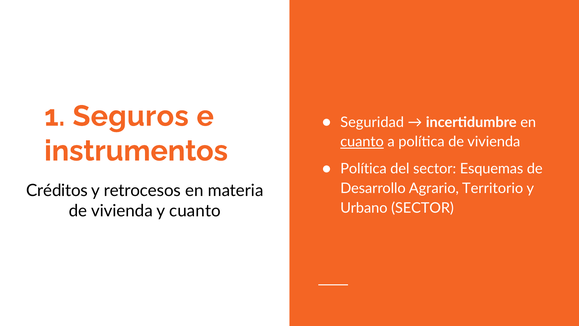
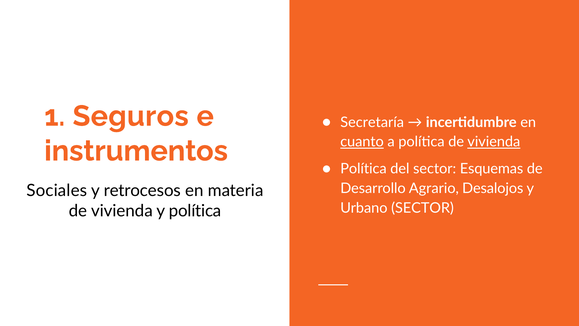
Seguridad: Seguridad -> Secretaría (372, 122)
vivienda underline: none -> present (494, 142)
Territorio: Territorio -> Desalojos (493, 188)
Créditos: Créditos -> Sociales (57, 190)
y cuanto: cuanto -> política (195, 211)
